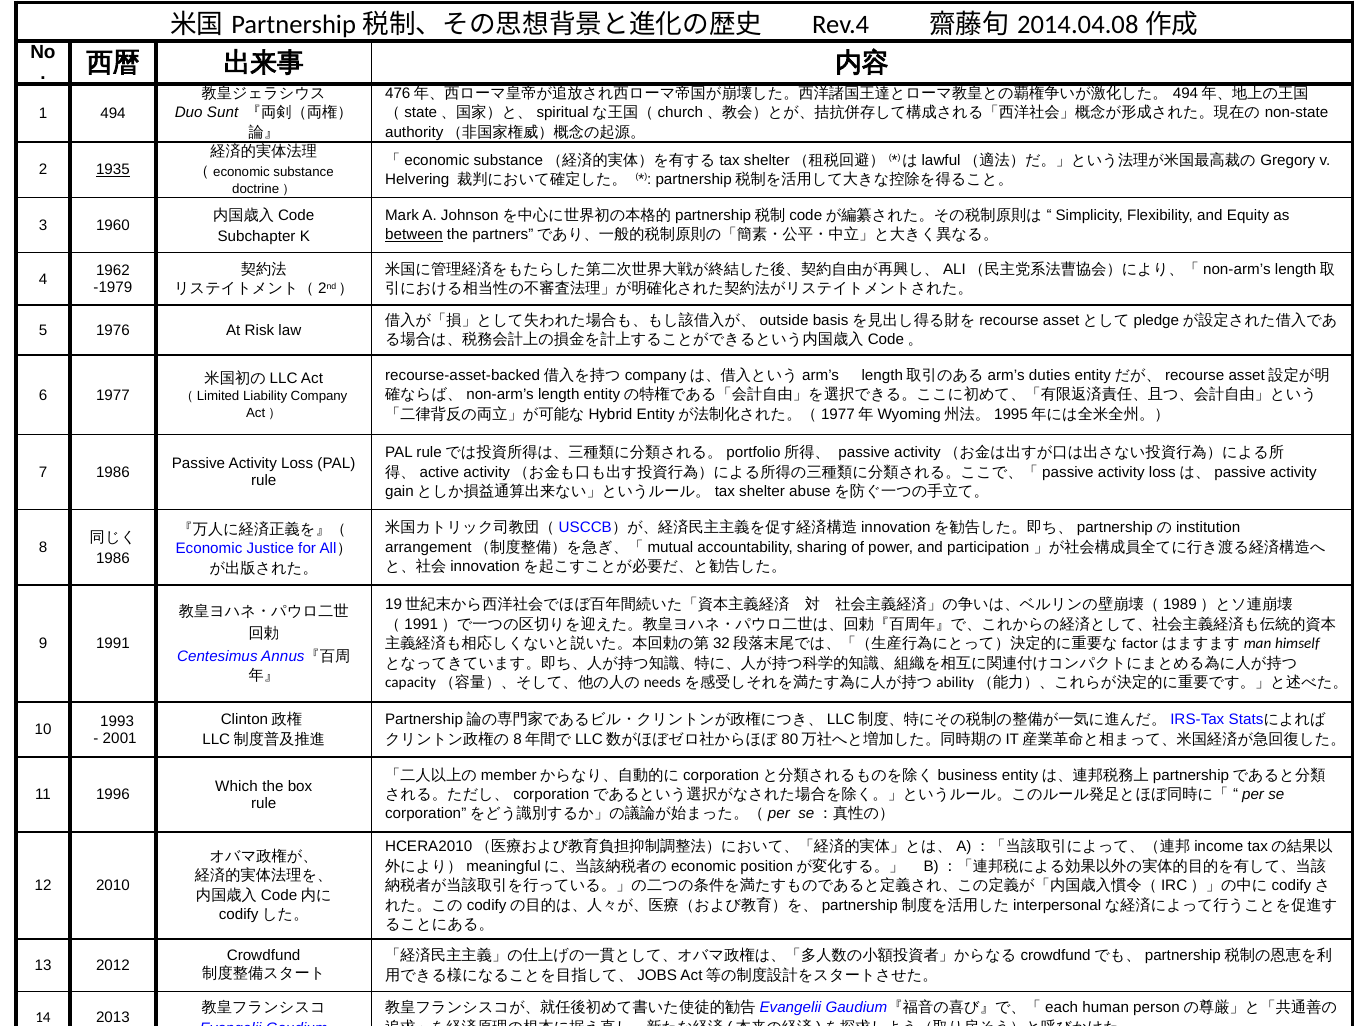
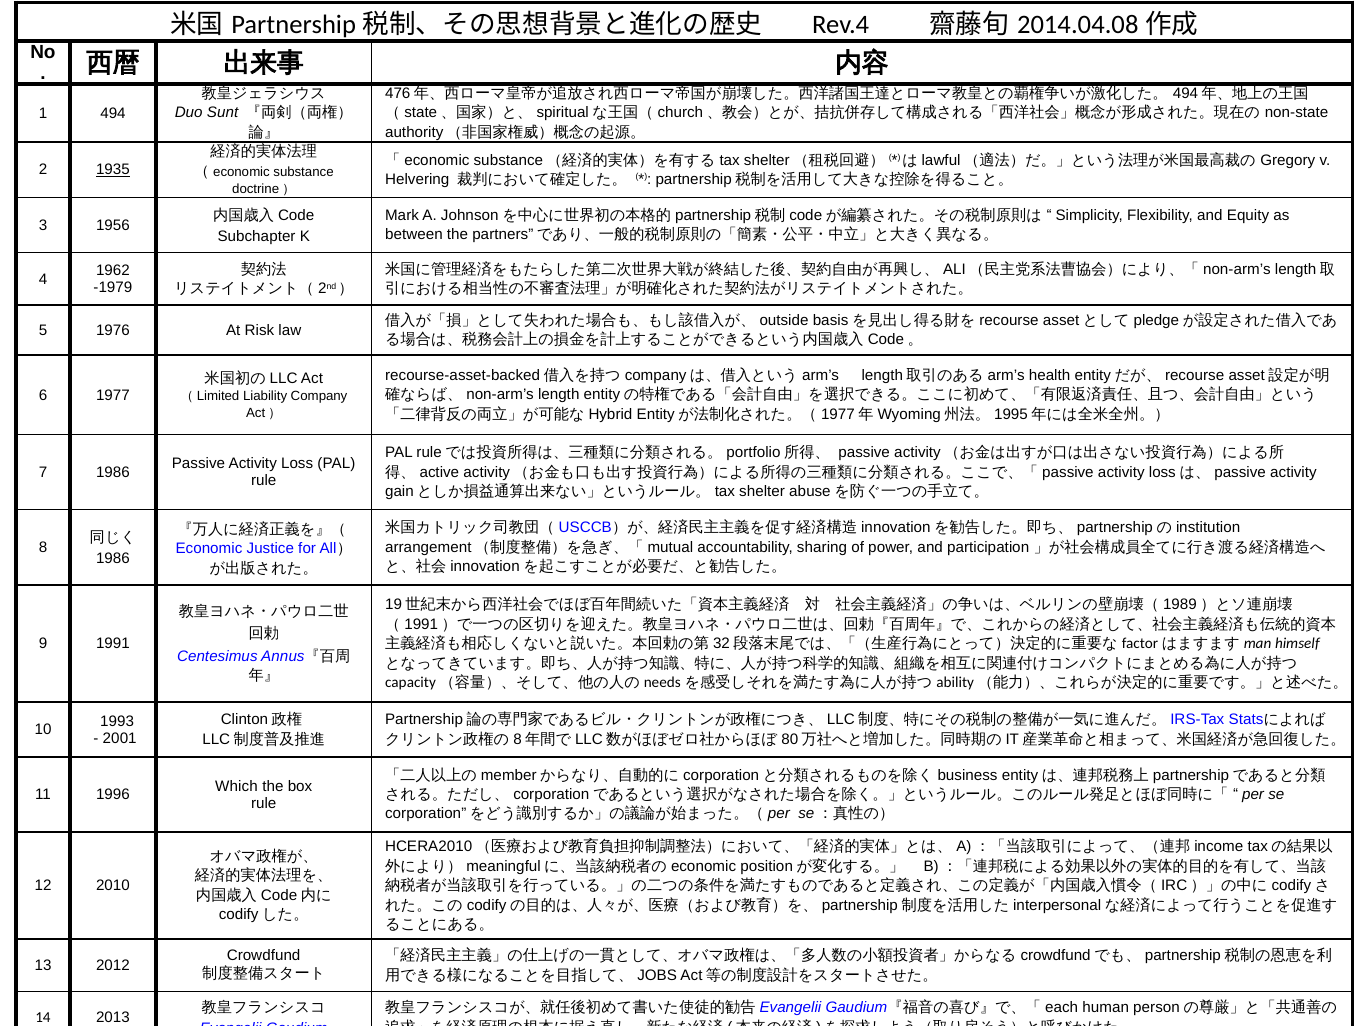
1960: 1960 -> 1956 (113, 225)
between underline: present -> none (414, 235)
duties: duties -> health (1050, 375)
